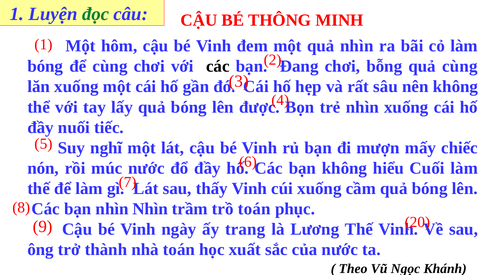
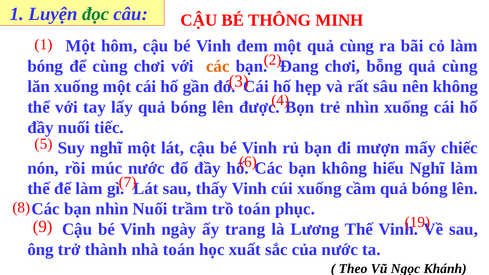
một quả nhìn: nhìn -> cùng (357, 46)
các colour: black -> orange (218, 66)
hiểu Cuối: Cuối -> Nghĩ (427, 168)
nhìn Nhìn: Nhìn -> Nuối (150, 209)
20: 20 -> 19 (417, 222)
